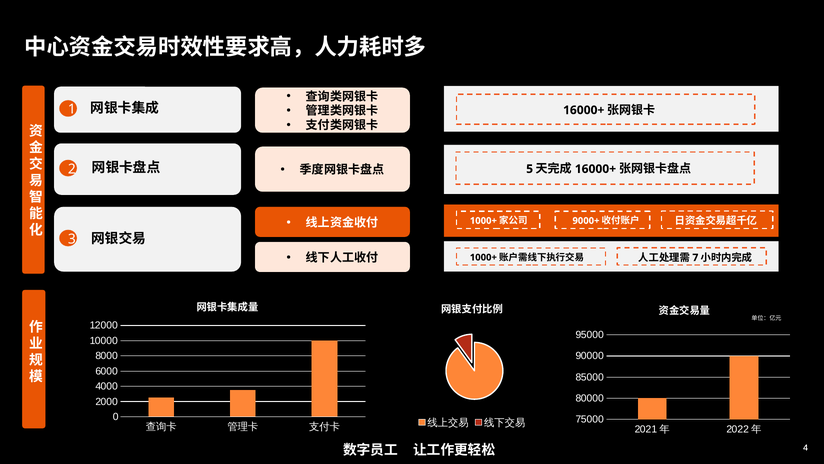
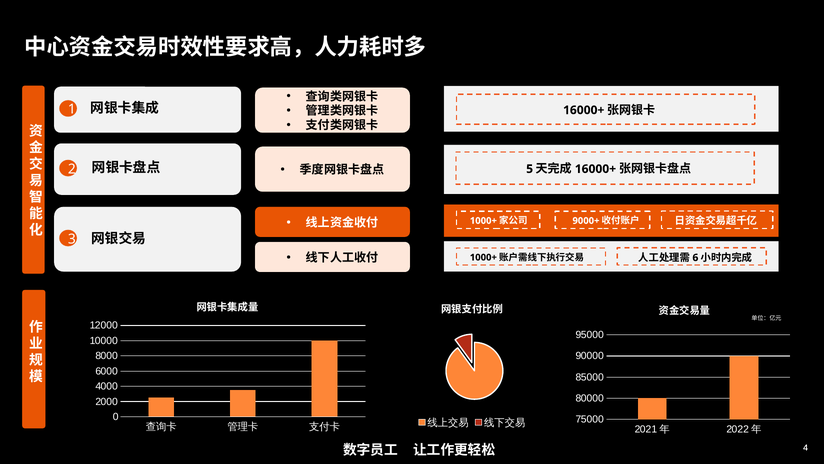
7: 7 -> 6 (695, 257)
